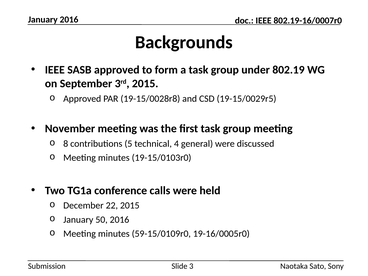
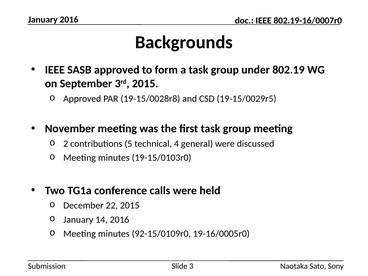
8: 8 -> 2 (66, 144)
50: 50 -> 14 (102, 220)
59-15/0109r0: 59-15/0109r0 -> 92-15/0109r0 (161, 234)
